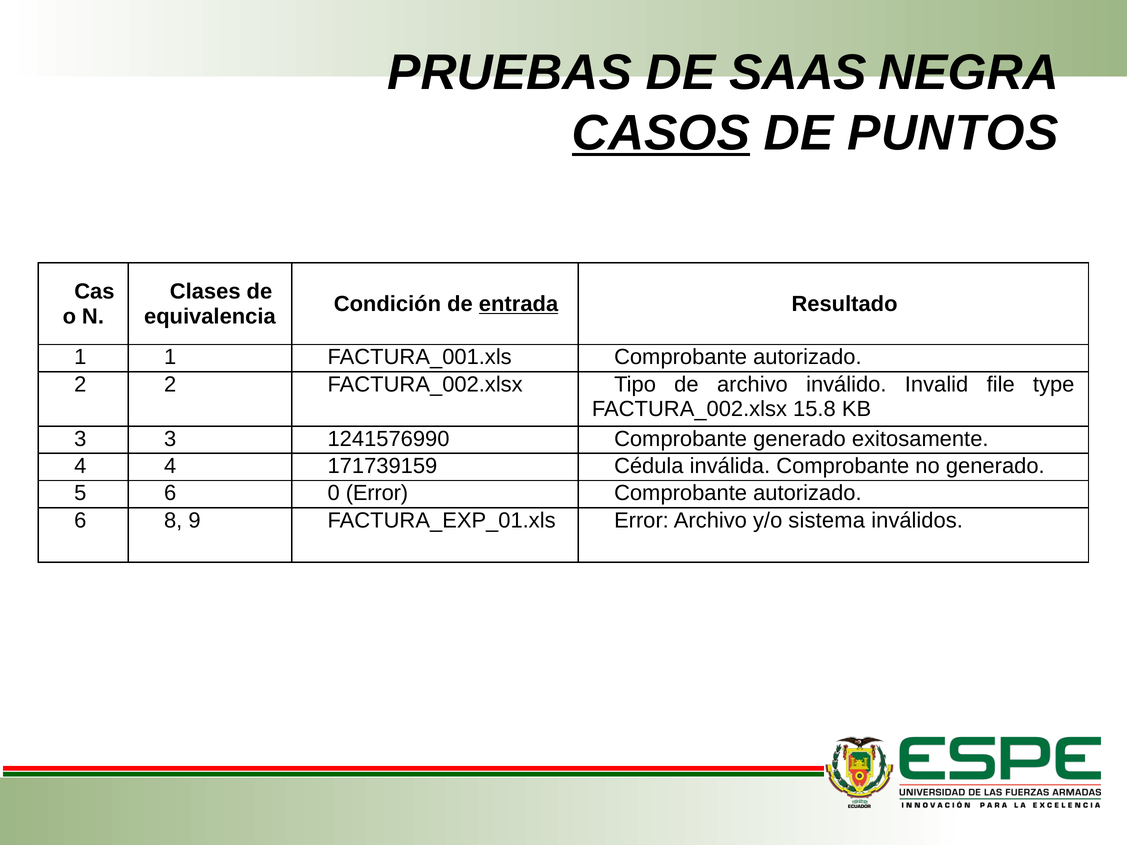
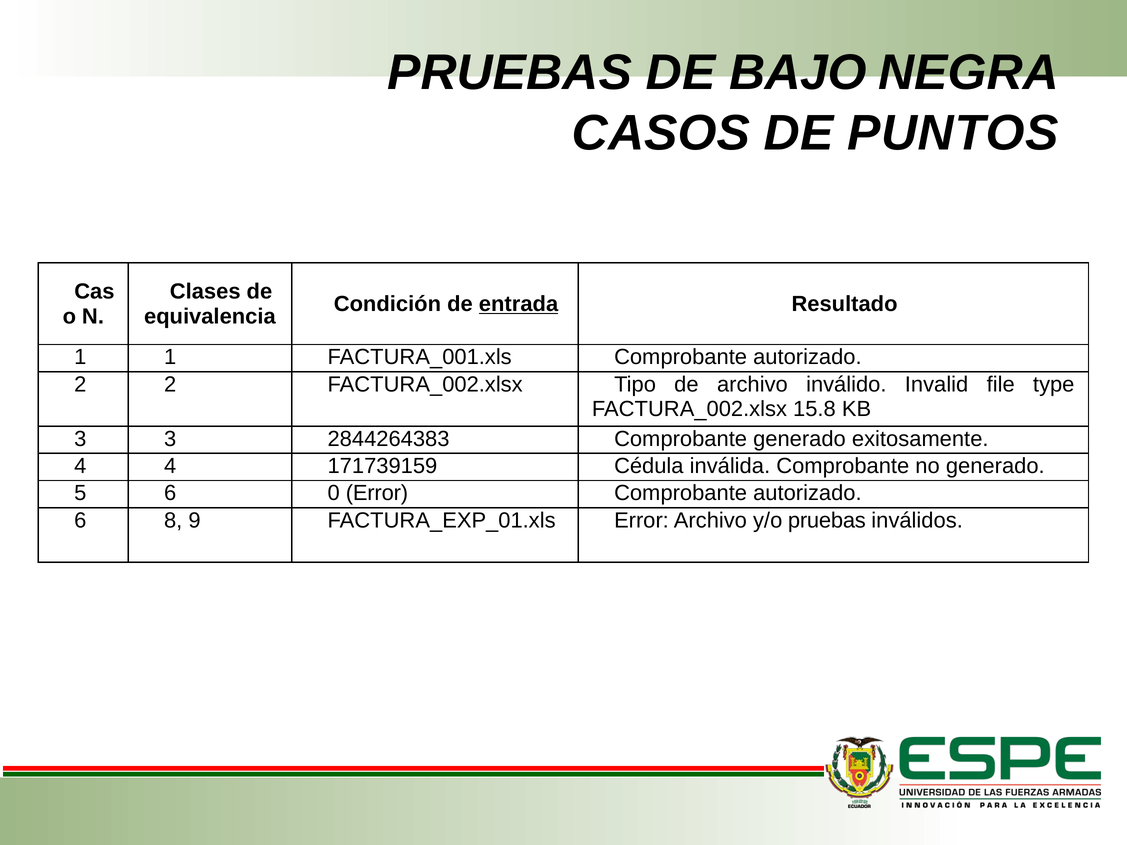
SAAS: SAAS -> BAJO (798, 73)
CASOS underline: present -> none (661, 133)
1241576990: 1241576990 -> 2844264383 (389, 439)
y/o sistema: sistema -> pruebas (827, 521)
